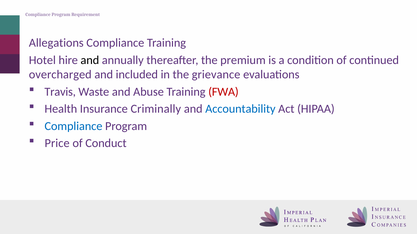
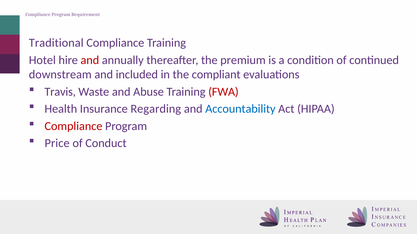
Allegations: Allegations -> Traditional (56, 43)
and colour: black -> red (90, 60)
overcharged: overcharged -> downstream (60, 75)
grievance: grievance -> compliant (216, 75)
Criminally: Criminally -> Regarding (156, 109)
Compliance colour: blue -> red (73, 126)
